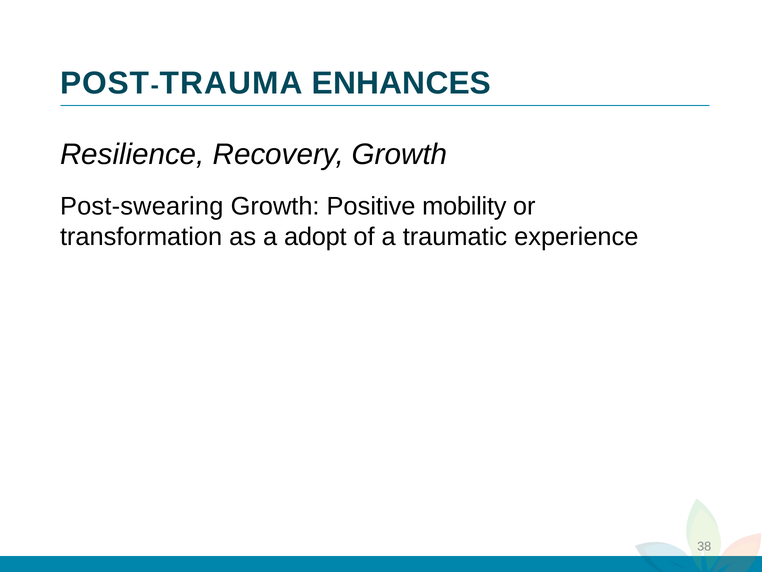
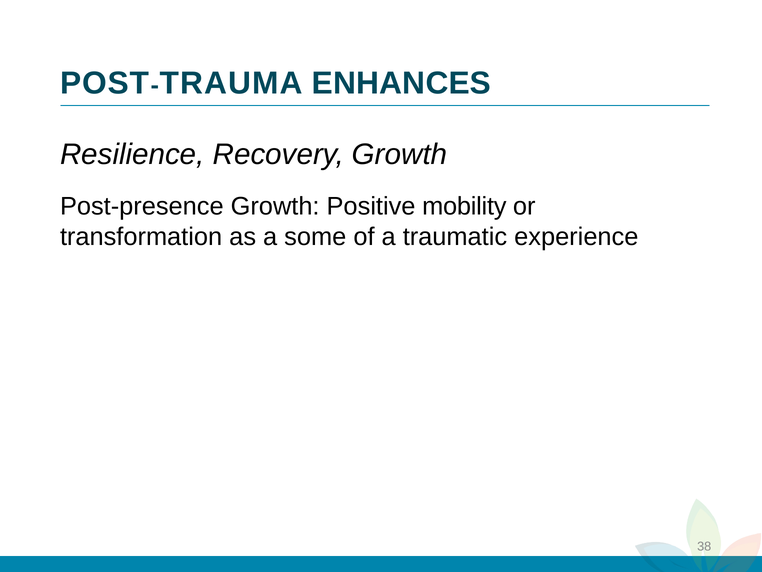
Post-swearing: Post-swearing -> Post-presence (142, 206)
adopt: adopt -> some (315, 237)
